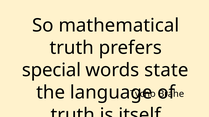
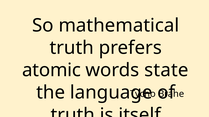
special: special -> atomic (51, 70)
